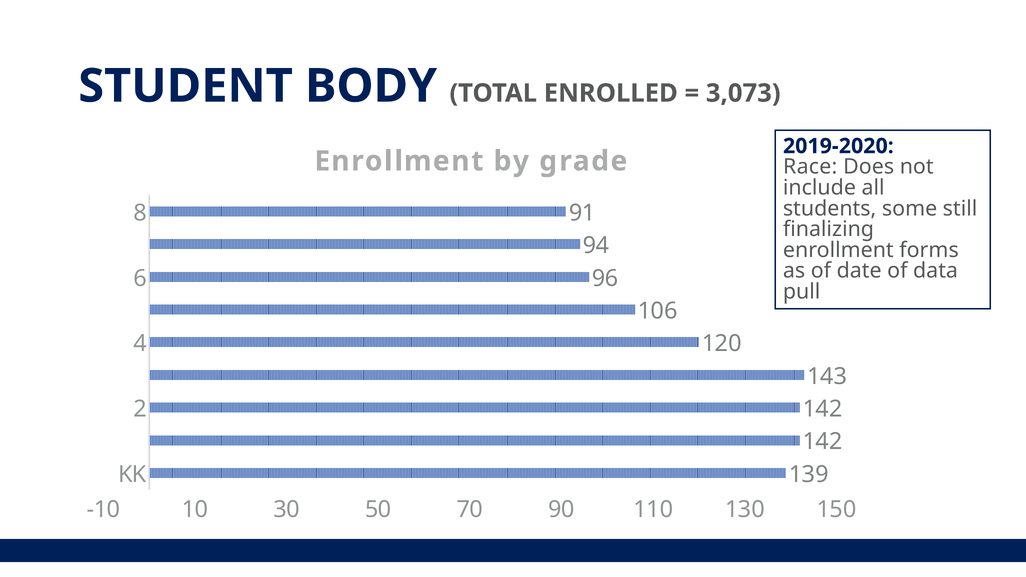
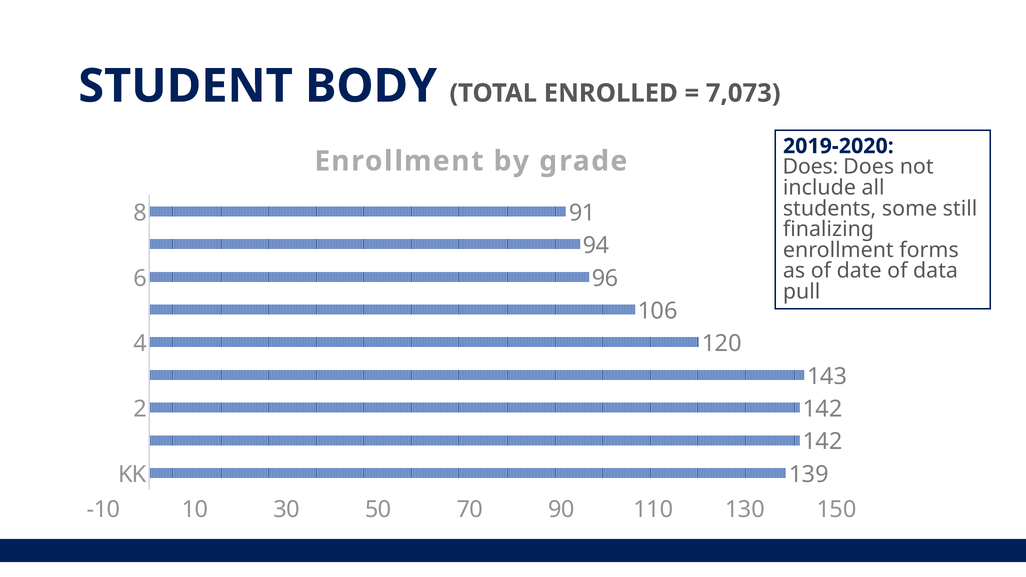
3,073: 3,073 -> 7,073 (743, 93)
Race: Race -> Does (810, 167)
